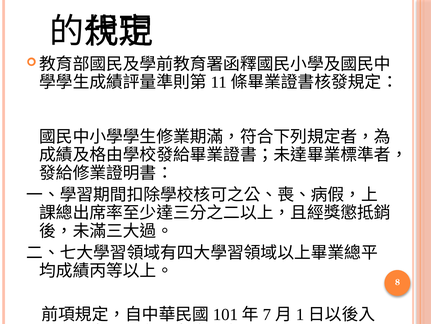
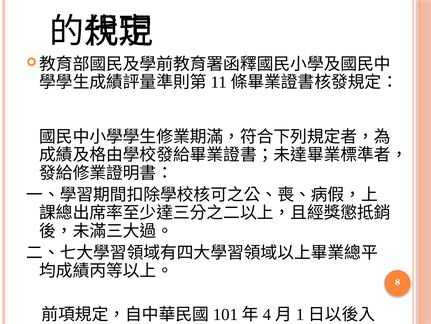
7: 7 -> 4 (267, 314)
